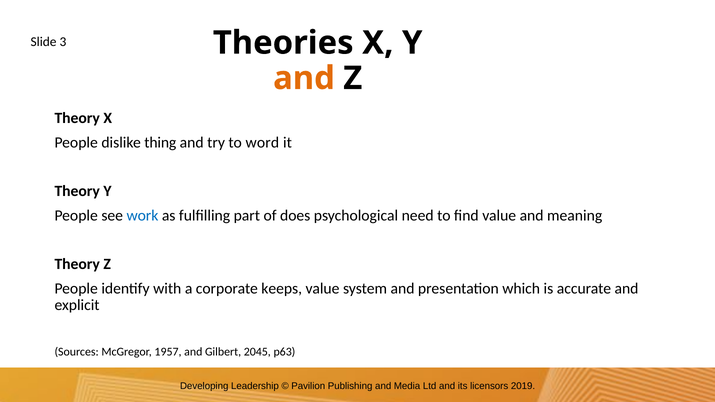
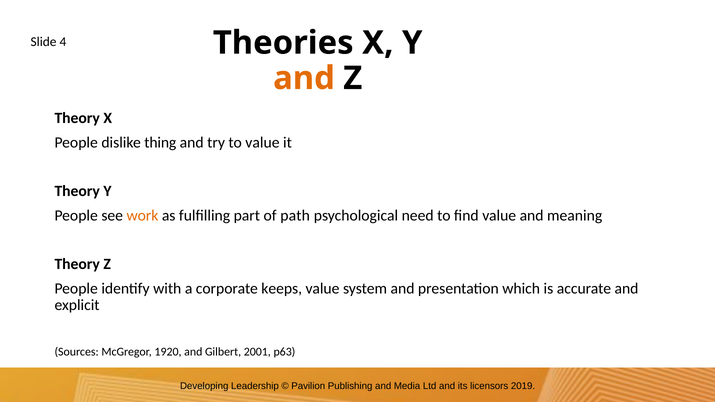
3: 3 -> 4 (63, 42)
to word: word -> value (262, 142)
work colour: blue -> orange (142, 215)
does: does -> path (295, 215)
1957: 1957 -> 1920 (168, 352)
2045: 2045 -> 2001 (257, 352)
